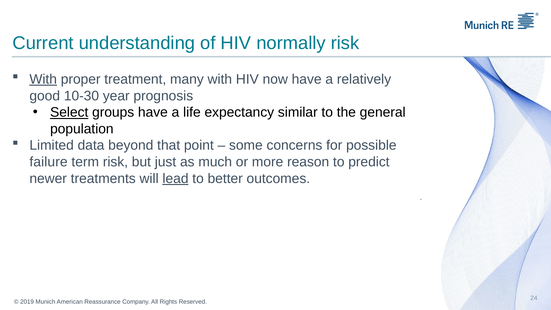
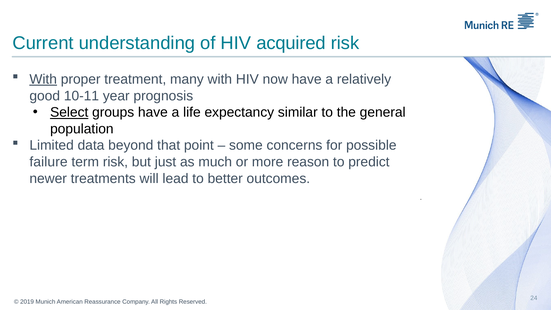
normally: normally -> acquired (291, 43)
10-30: 10-30 -> 10-11 (81, 96)
lead underline: present -> none (175, 178)
